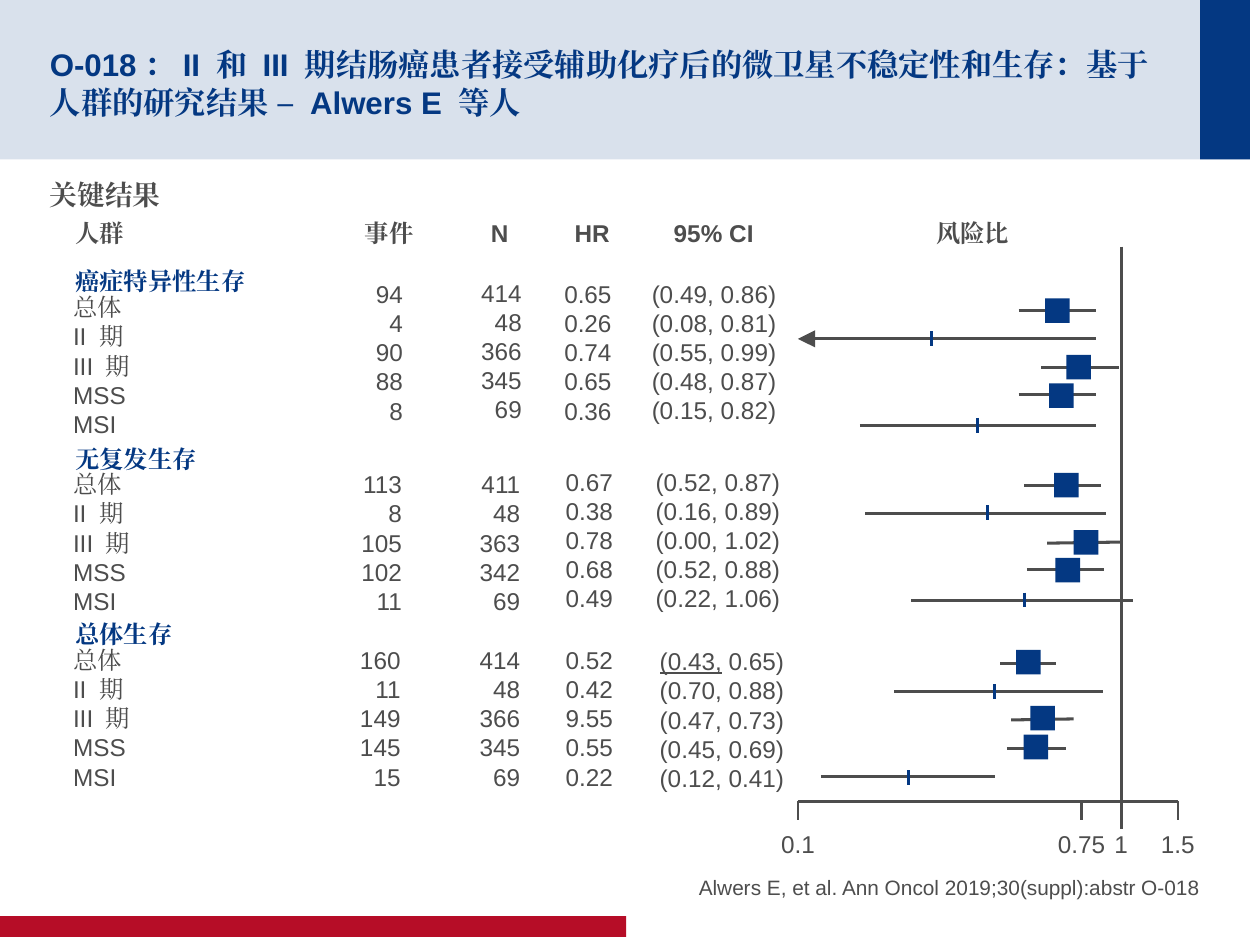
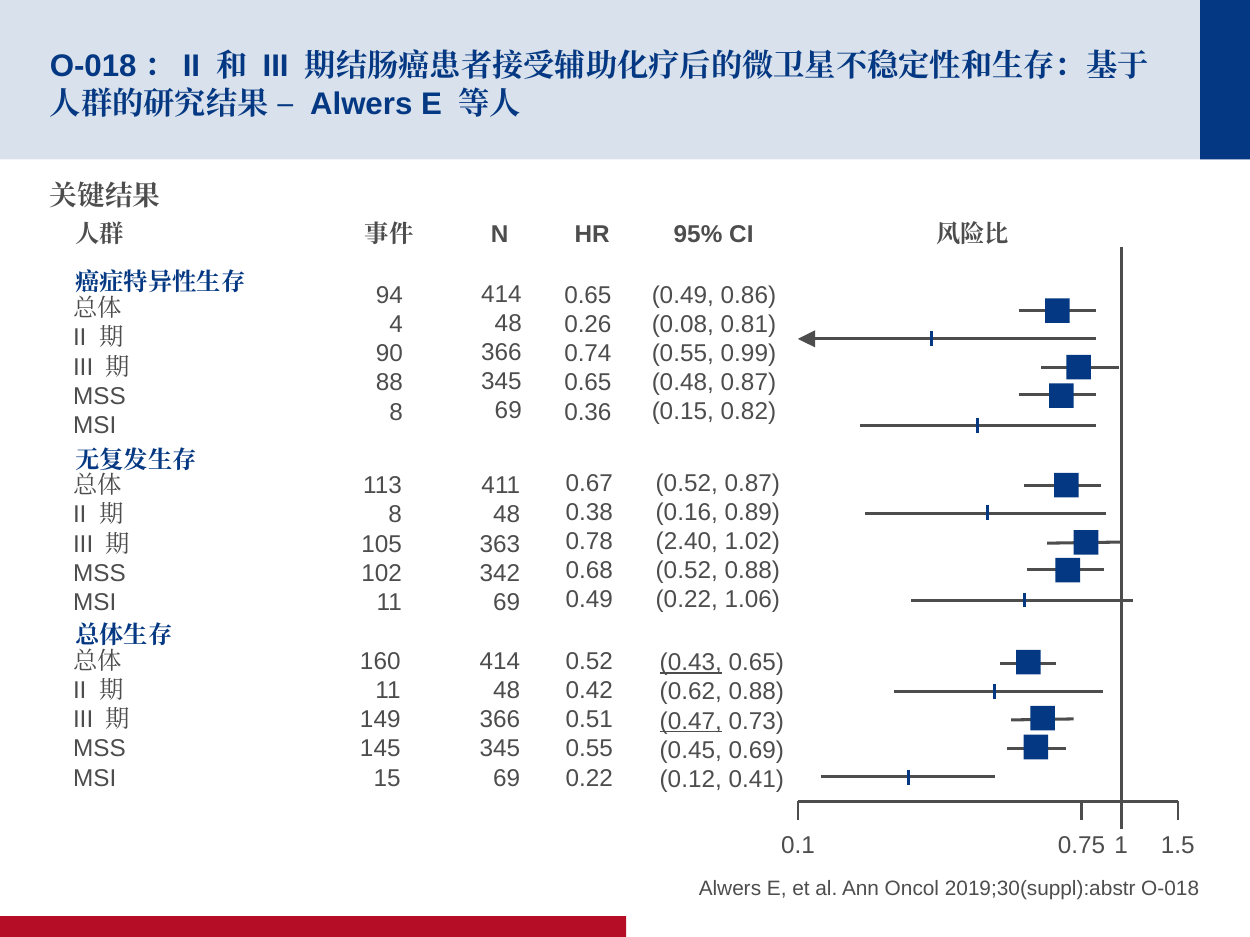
0.00: 0.00 -> 2.40 (687, 542)
0.70: 0.70 -> 0.62 (691, 692)
9.55: 9.55 -> 0.51 (589, 720)
0.47 underline: none -> present (691, 721)
